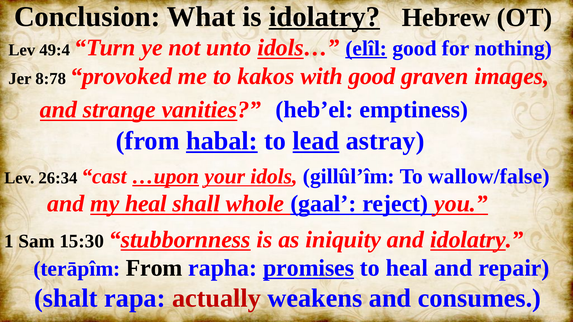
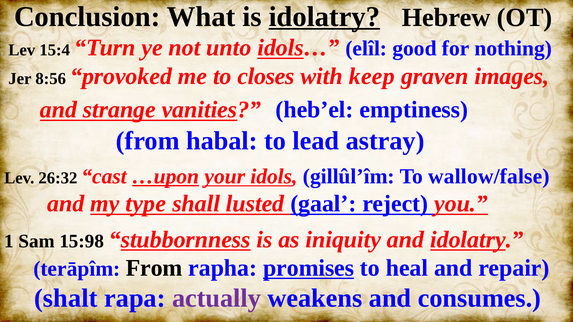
49:4: 49:4 -> 15:4 (55, 50)
elîl underline: present -> none (366, 49)
8:78: 8:78 -> 8:56 (51, 79)
kakos: kakos -> closes (266, 76)
with good: good -> keep (372, 76)
habal underline: present -> none (222, 141)
lead underline: present -> none (316, 141)
26:34: 26:34 -> 26:32 (58, 178)
my heal: heal -> type (146, 204)
whole: whole -> lusted (255, 204)
15:30: 15:30 -> 15:98 (82, 241)
actually colour: red -> purple (217, 299)
